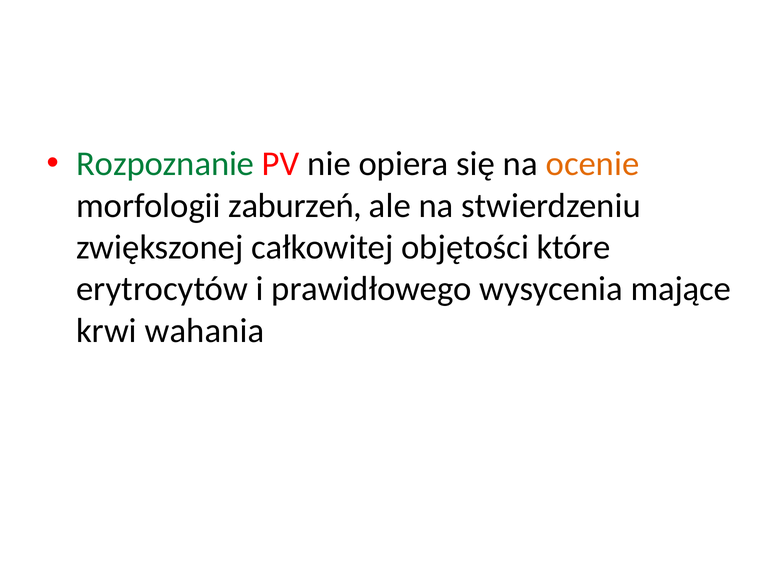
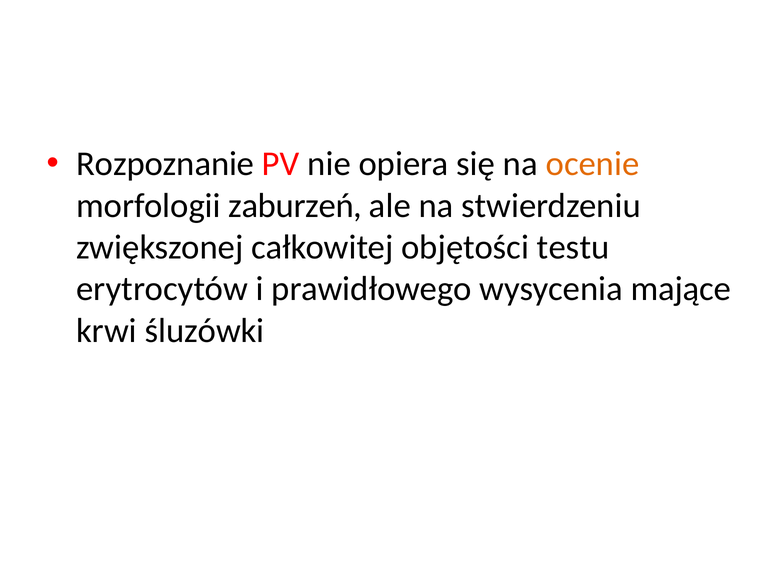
Rozpoznanie colour: green -> black (165, 164)
które: które -> testu (573, 247)
wahania: wahania -> śluzówki (205, 330)
